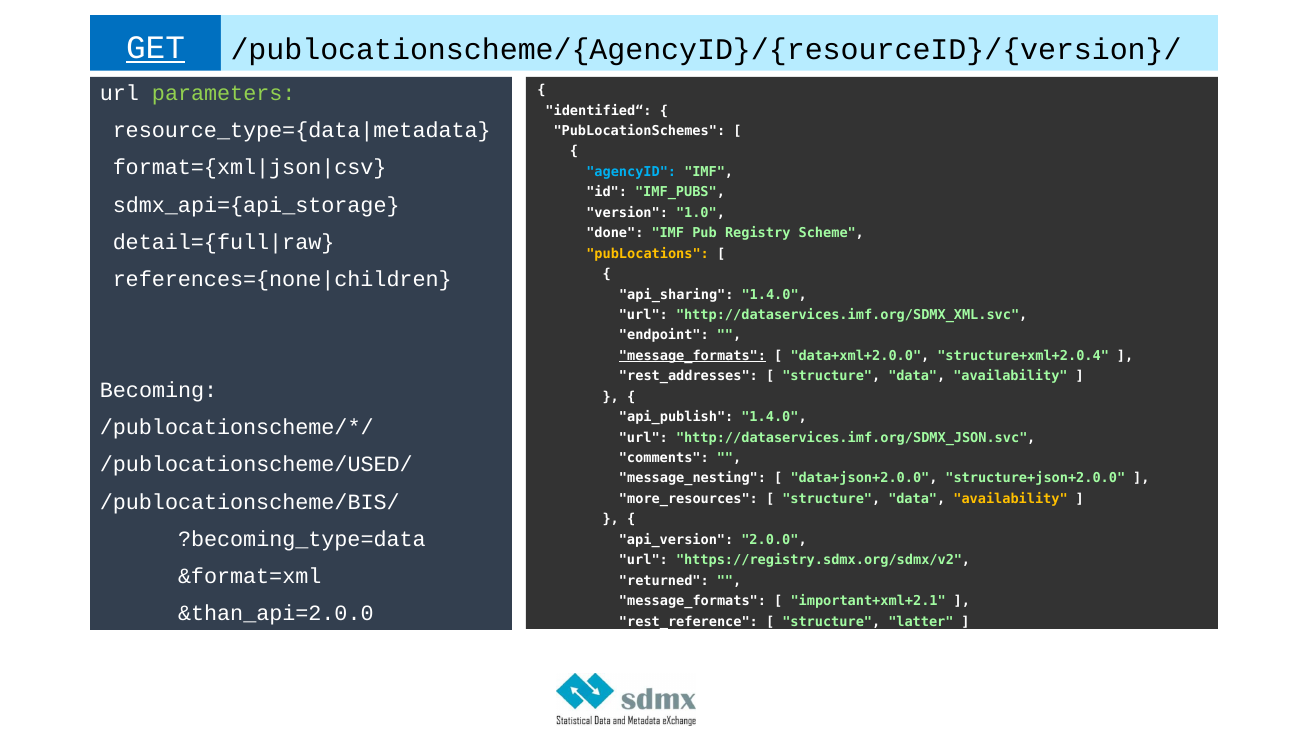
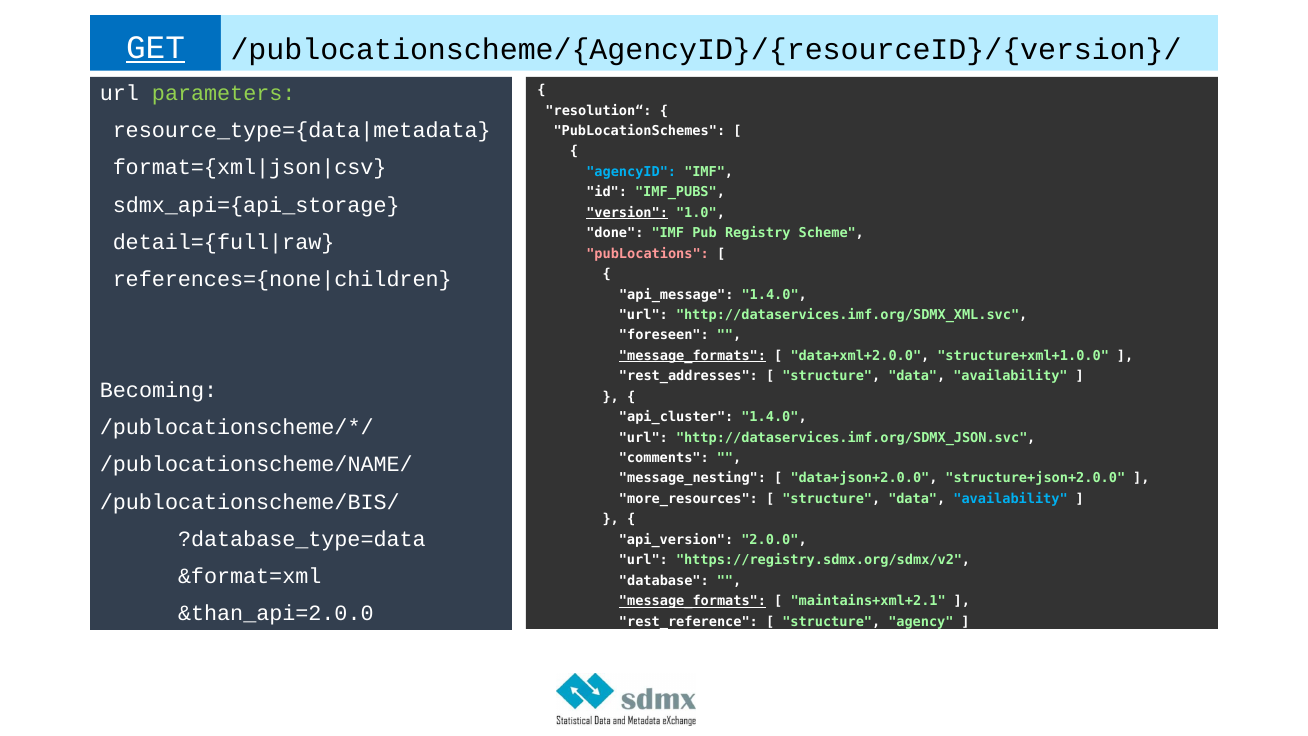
identified“: identified“ -> resolution“ (599, 111)
version underline: none -> present (627, 213)
pubLocations colour: yellow -> pink (648, 254)
api_sharing: api_sharing -> api_message (676, 294)
endpoint: endpoint -> foreseen (664, 335)
structure+xml+2.0.4: structure+xml+2.0.4 -> structure+xml+1.0.0 (1023, 356)
api_publish: api_publish -> api_cluster (676, 417)
/publocationscheme/USED/: /publocationscheme/USED/ -> /publocationscheme/NAME/ (256, 465)
availability colour: yellow -> light blue (1011, 499)
?becoming_type=data: ?becoming_type=data -> ?database_type=data (302, 539)
returned: returned -> database (664, 580)
message_formats underline: none -> present (693, 601)
important+xml+2.1: important+xml+2.1 -> maintains+xml+2.1 (868, 601)
latter: latter -> agency (921, 621)
